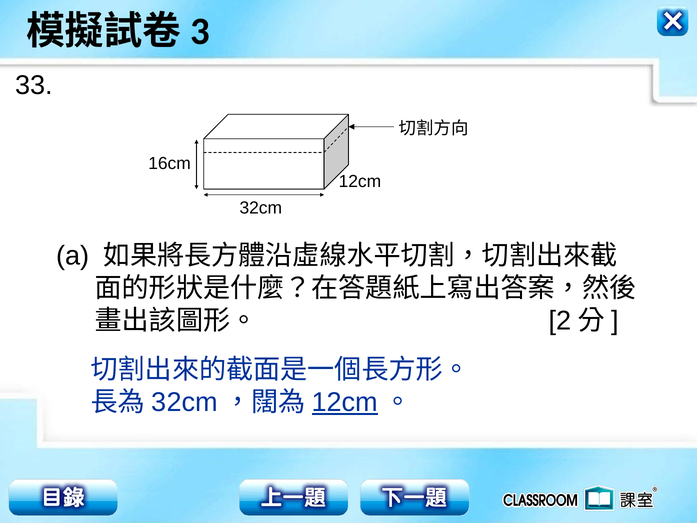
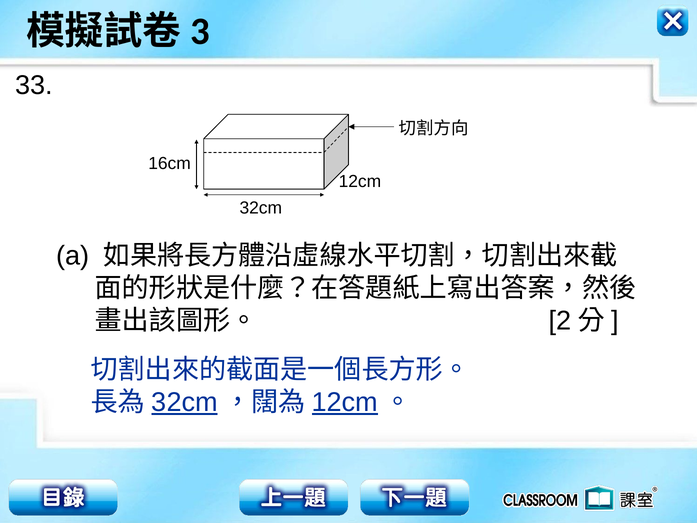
32cm underline: none -> present (185, 402)
